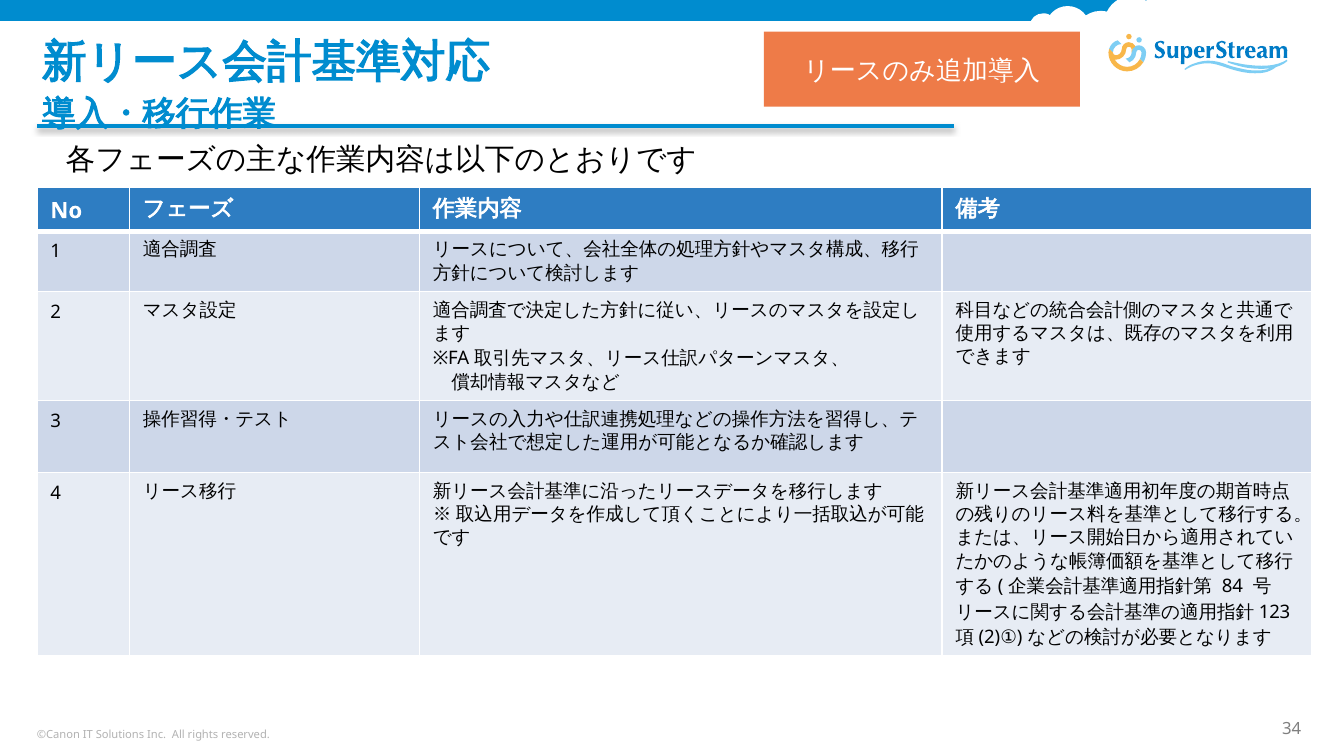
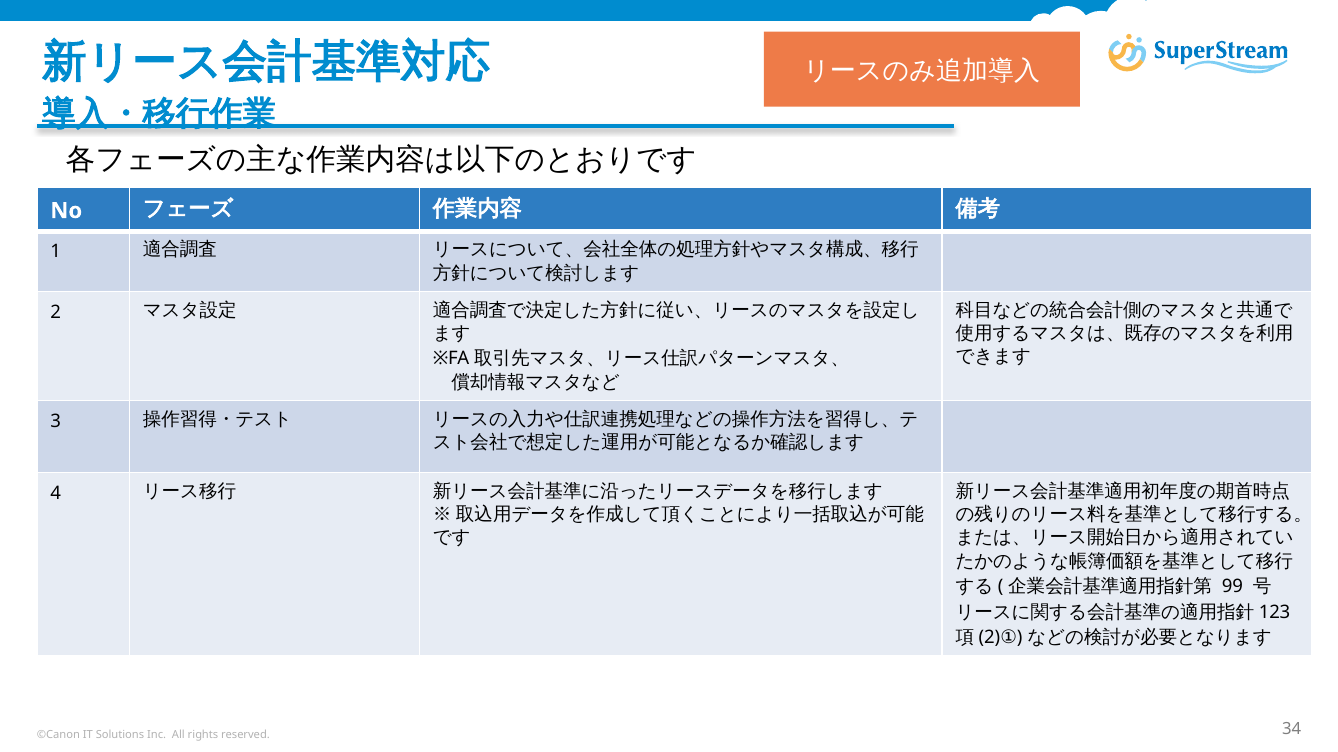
84: 84 -> 99 (1232, 587)
